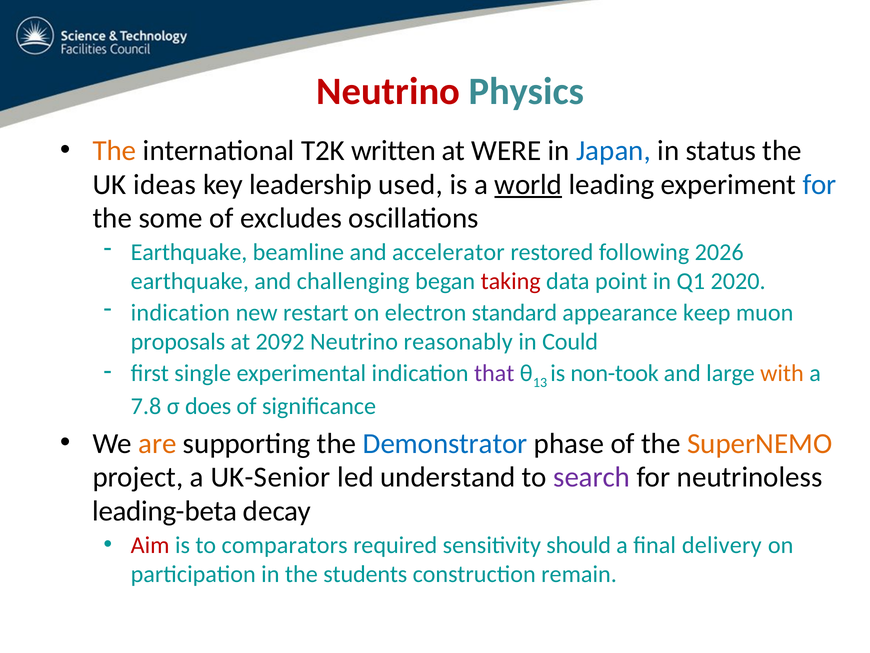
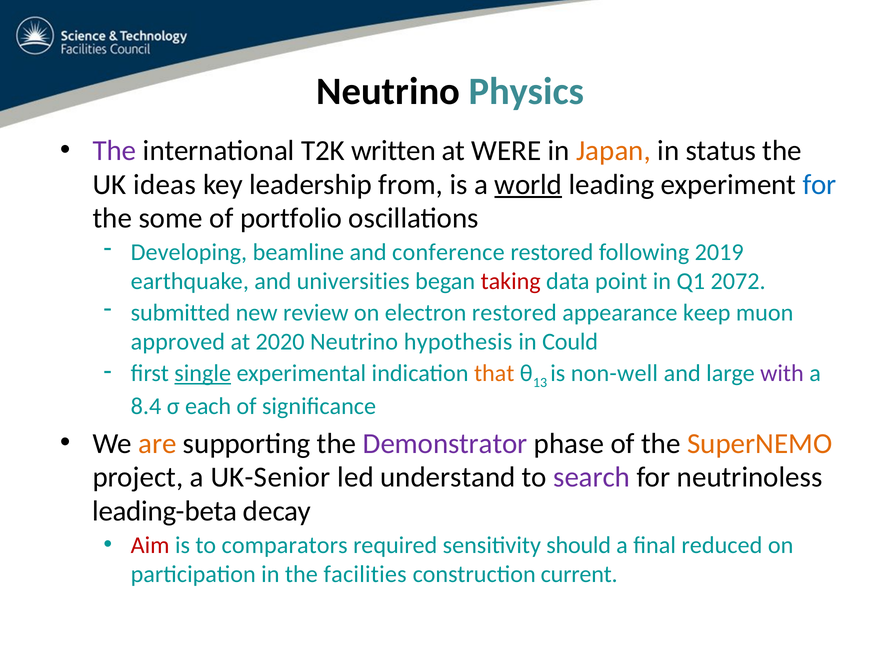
Neutrino colour: red -> black (388, 91)
The colour: orange -> purple (115, 150)
Japan colour: blue -> orange (614, 150)
used: used -> from (411, 184)
excludes: excludes -> portfolio (291, 218)
Earthquake: Earthquake -> Developing (189, 252)
accelerator: accelerator -> conference (448, 252)
2026: 2026 -> 2019 (719, 252)
challenging: challenging -> universities (353, 281)
2020: 2020 -> 2072 (738, 281)
indication: indication -> submitted (180, 313)
restart: restart -> review (316, 313)
electron standard: standard -> restored (514, 313)
proposals: proposals -> approved (178, 342)
2092: 2092 -> 2020 (280, 342)
reasonably: reasonably -> hypothesis (458, 342)
single underline: none -> present (203, 373)
that colour: purple -> orange (494, 373)
non-took: non-took -> non-well (614, 373)
with colour: orange -> purple (782, 373)
7.8: 7.8 -> 8.4 (146, 406)
does: does -> each (208, 406)
Demonstrator colour: blue -> purple (445, 443)
delivery: delivery -> reduced (722, 545)
students: students -> facilities (365, 574)
remain: remain -> current (579, 574)
